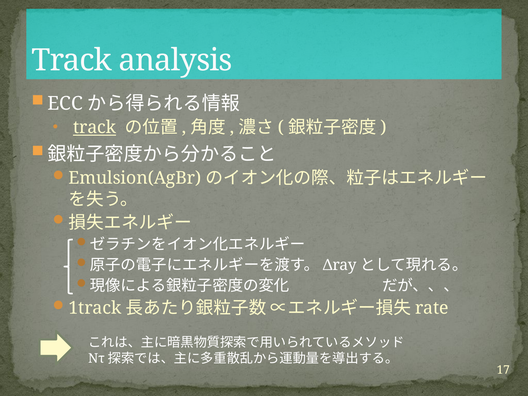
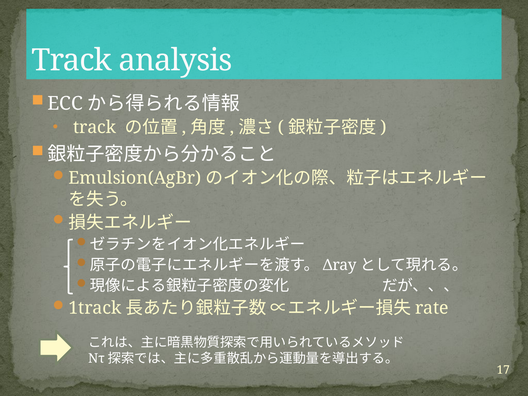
track underline: present -> none (95, 128)
